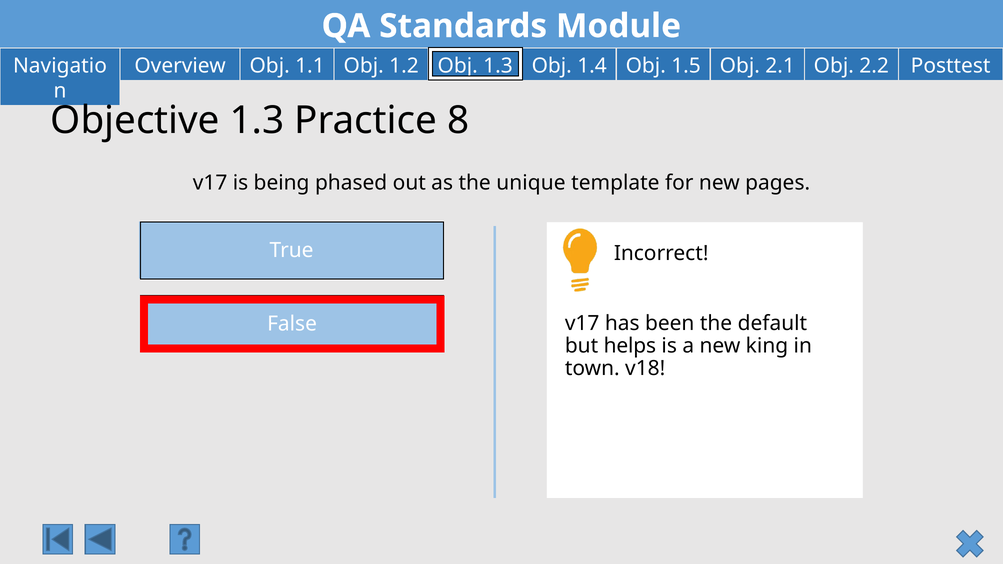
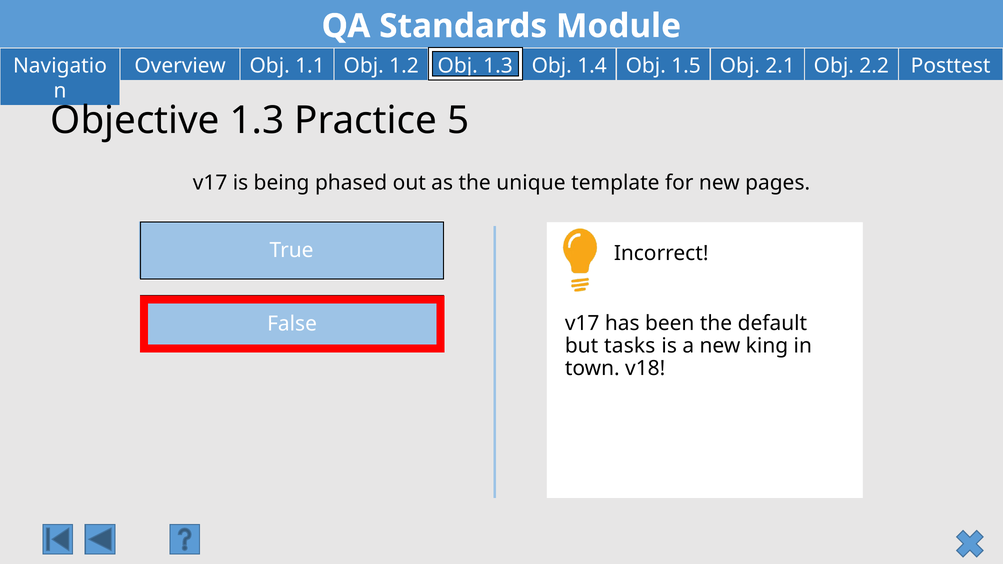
8: 8 -> 5 (458, 121)
helps: helps -> tasks (630, 346)
